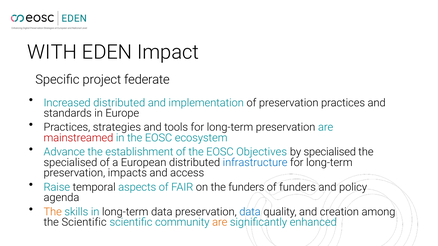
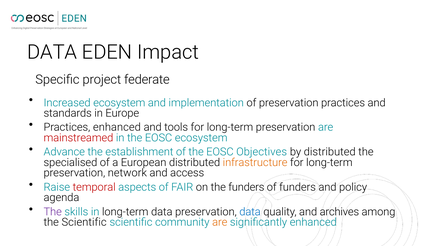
WITH: WITH -> DATA (52, 52)
Increased distributed: distributed -> ecosystem (119, 103)
Practices strategies: strategies -> enhanced (117, 128)
by specialised: specialised -> distributed (330, 152)
infrastructure colour: blue -> orange (255, 163)
impacts: impacts -> network (127, 173)
temporal colour: black -> red (94, 187)
The colour: orange -> purple (53, 212)
creation: creation -> archives (339, 212)
